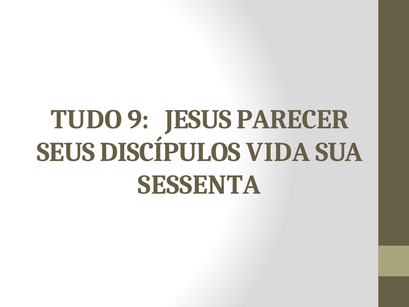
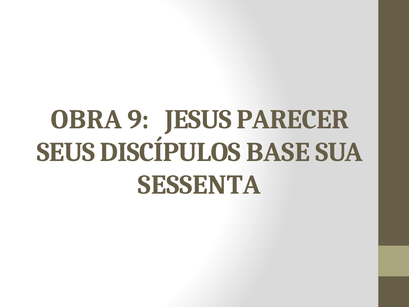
TUDO: TUDO -> OBRA (86, 119)
VIDA: VIDA -> BASE (278, 152)
